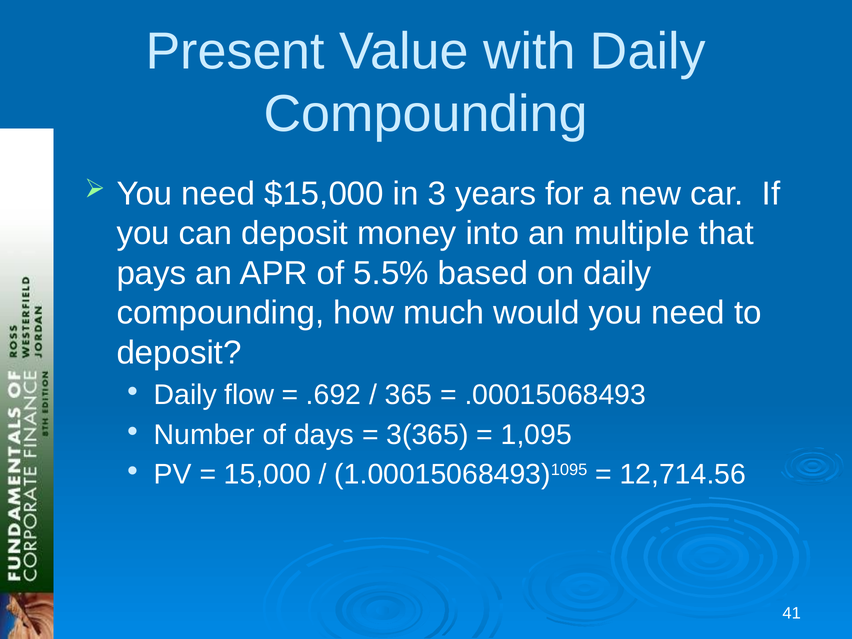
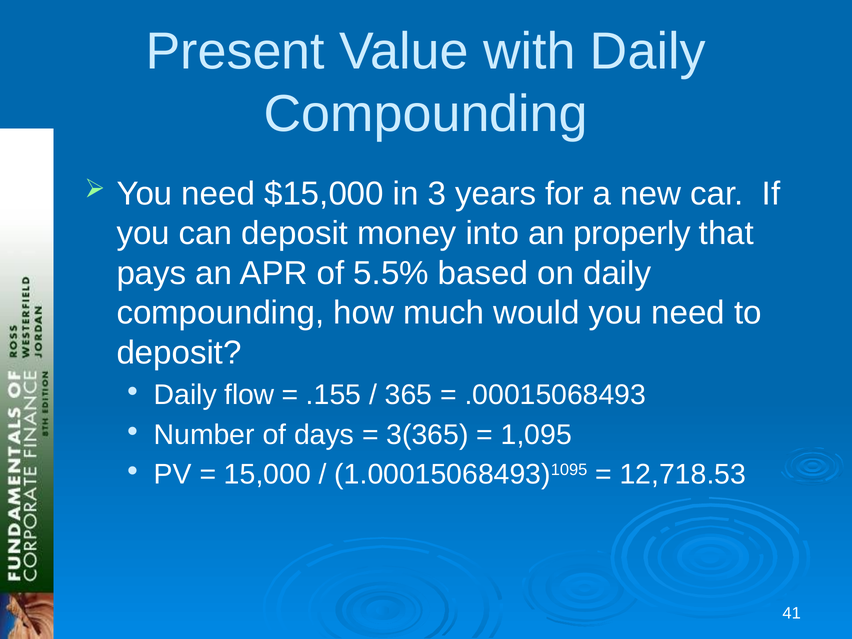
multiple: multiple -> properly (632, 233)
.692: .692 -> .155 (334, 395)
12,714.56: 12,714.56 -> 12,718.53 (683, 475)
